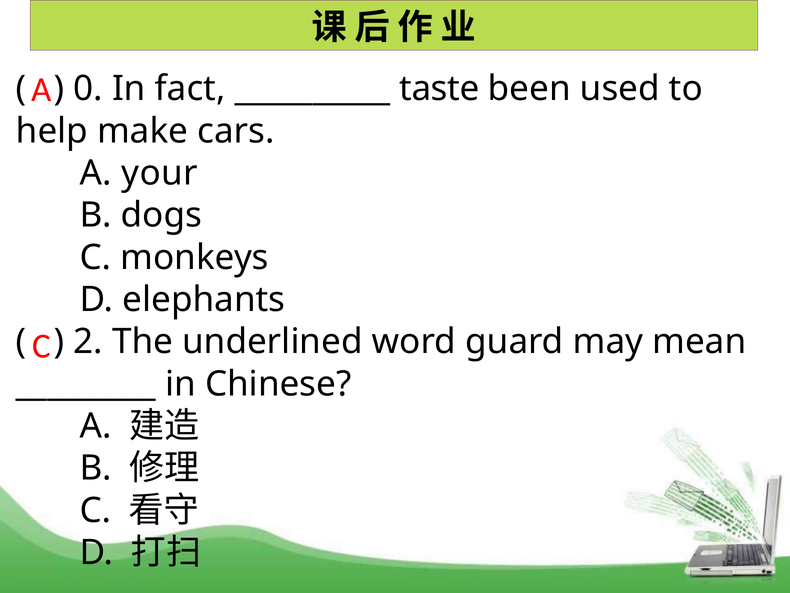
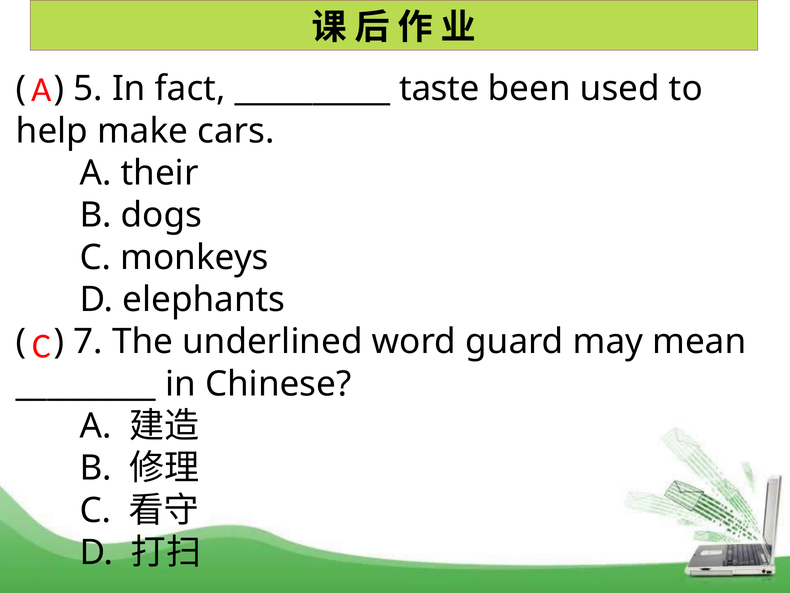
0: 0 -> 5 (88, 89)
your: your -> their (160, 173)
2: 2 -> 7 (88, 342)
